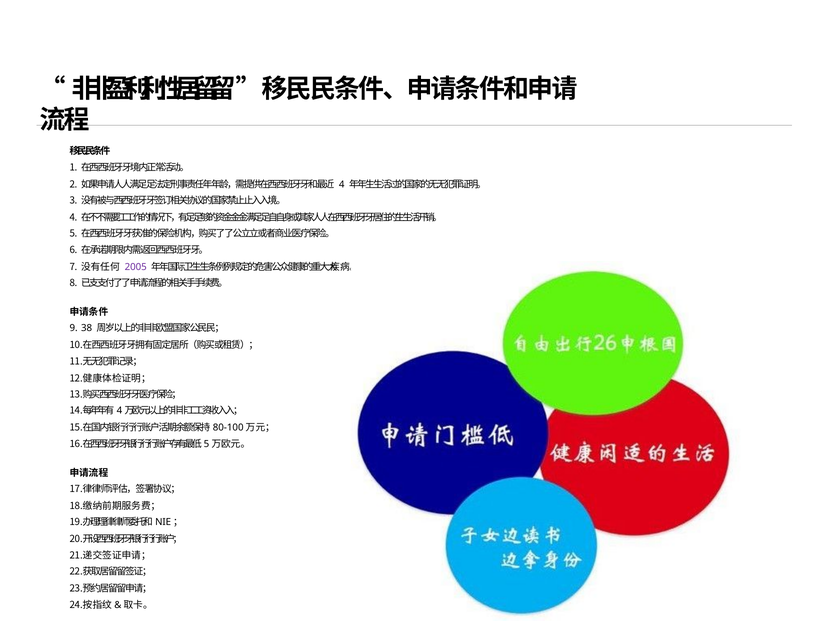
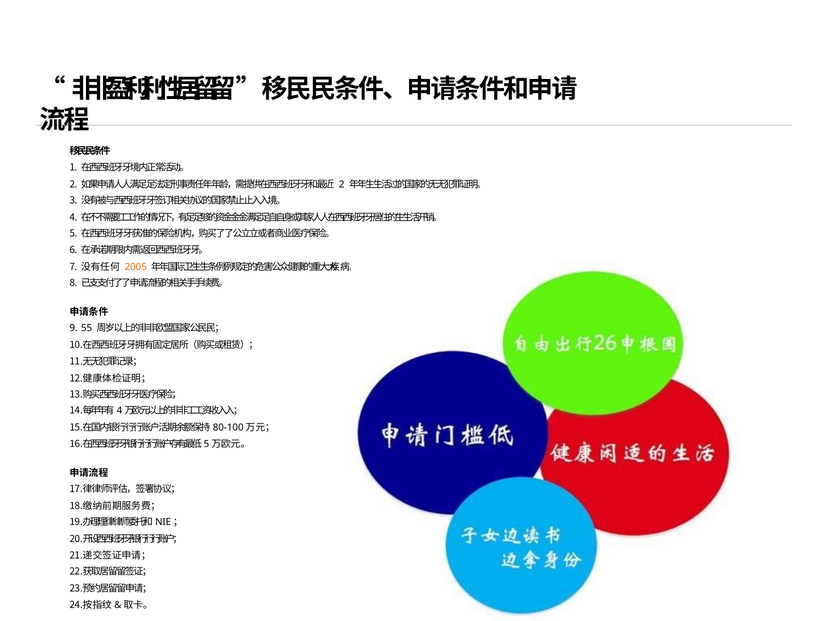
4: 4 -> 2 (342, 184)
2005 colour: purple -> orange (136, 267)
38: 38 -> 55 (87, 328)
